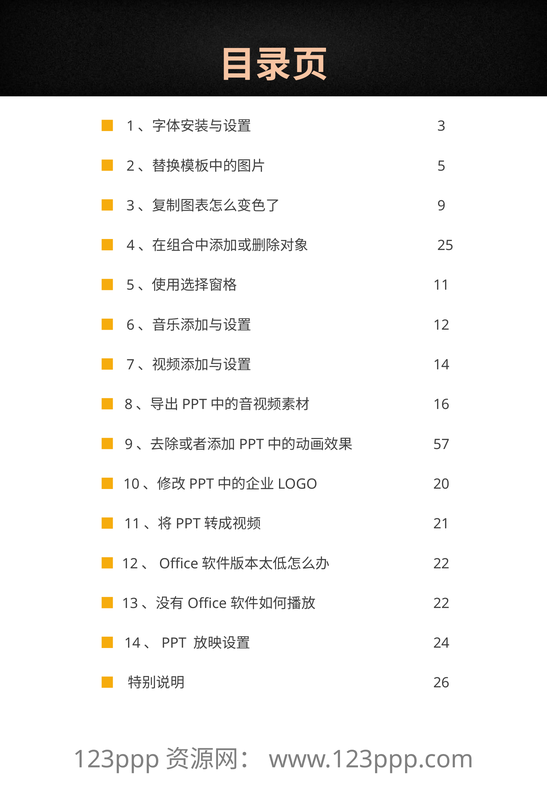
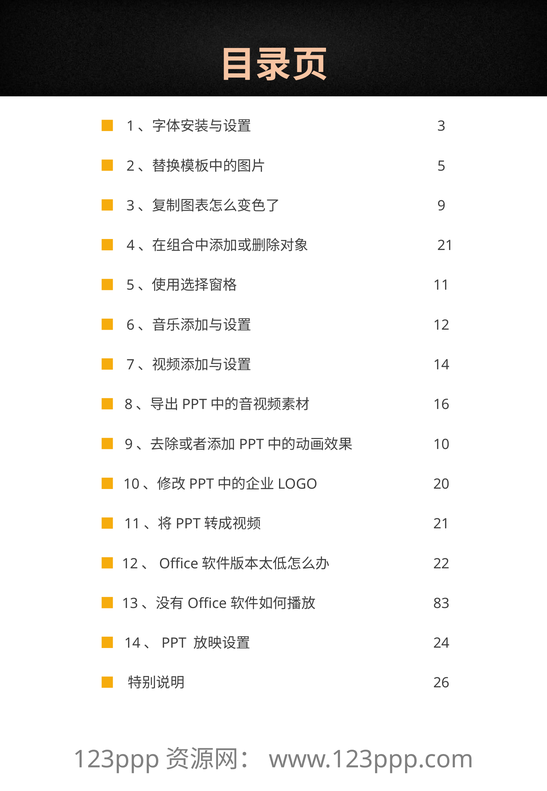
25: 25 -> 21 (445, 245)
57: 57 -> 10 (441, 444)
22: 22 -> 83 (441, 603)
